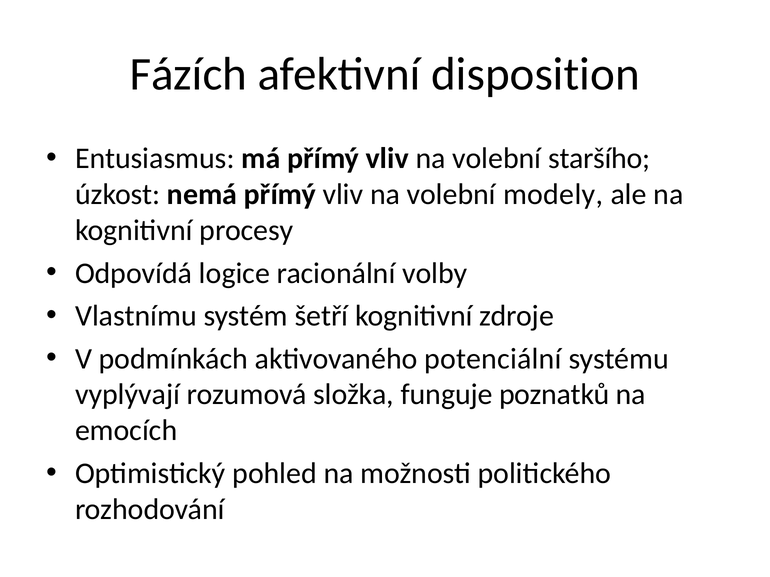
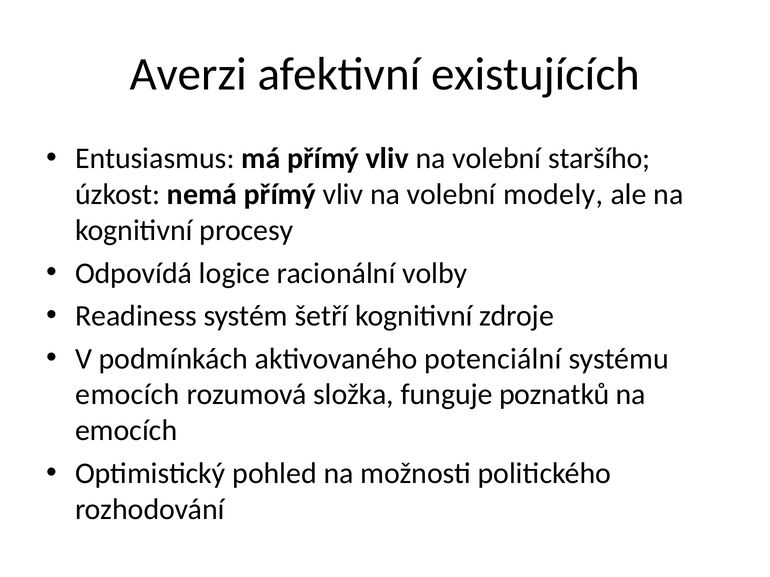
Fázích: Fázích -> Averzi (188, 75)
disposition: disposition -> existujících (536, 75)
Vlastnímu: Vlastnímu -> Readiness (136, 316)
vyplývají: vyplývají -> emocích (128, 395)
